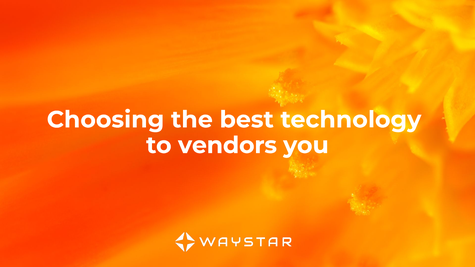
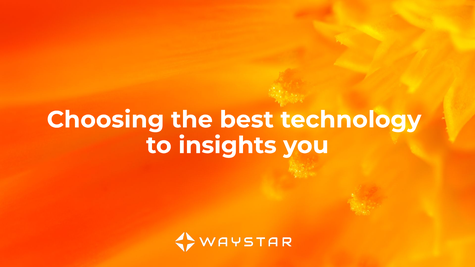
vendors: vendors -> insights (227, 145)
